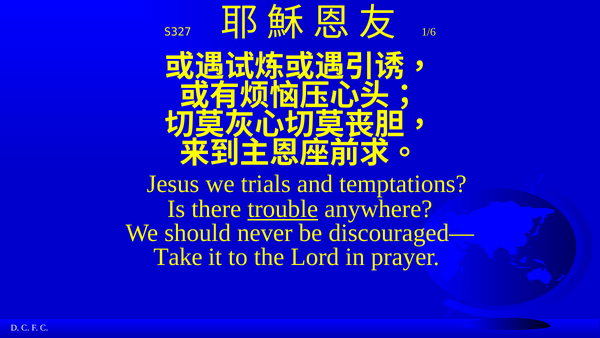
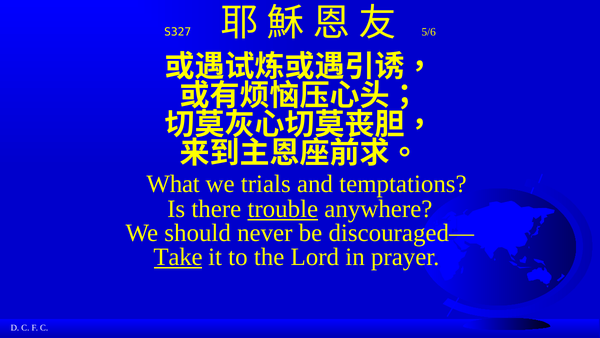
1/6: 1/6 -> 5/6 (429, 32)
Jesus: Jesus -> What (173, 184)
Take underline: none -> present (178, 257)
